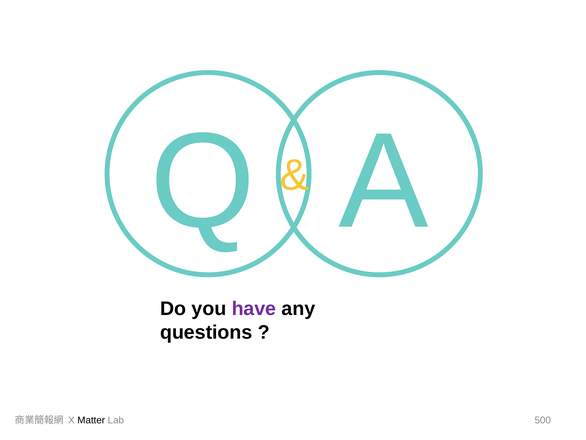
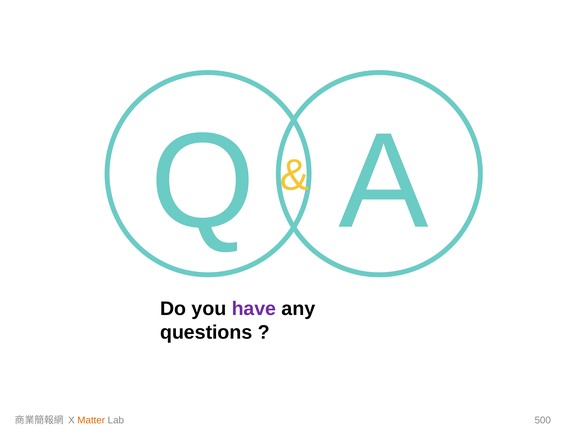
Matter colour: black -> orange (91, 420)
